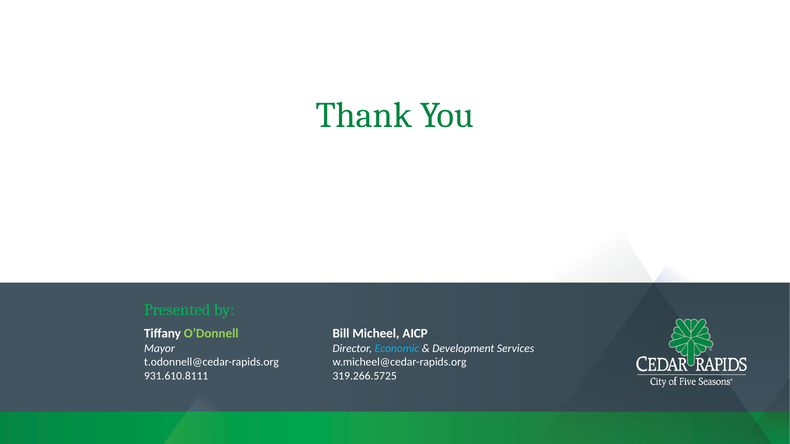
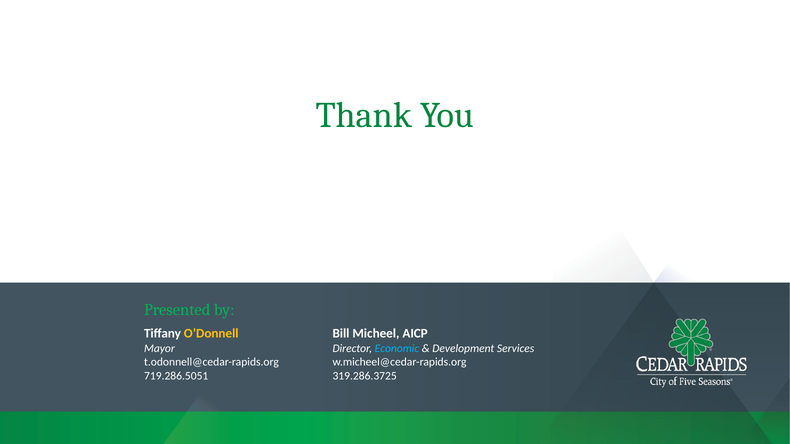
O’Donnell colour: light green -> yellow (211, 334)
931.610.8111: 931.610.8111 -> 719.286.5051 (176, 376)
319.266.5725: 319.266.5725 -> 319.286.3725 (365, 376)
